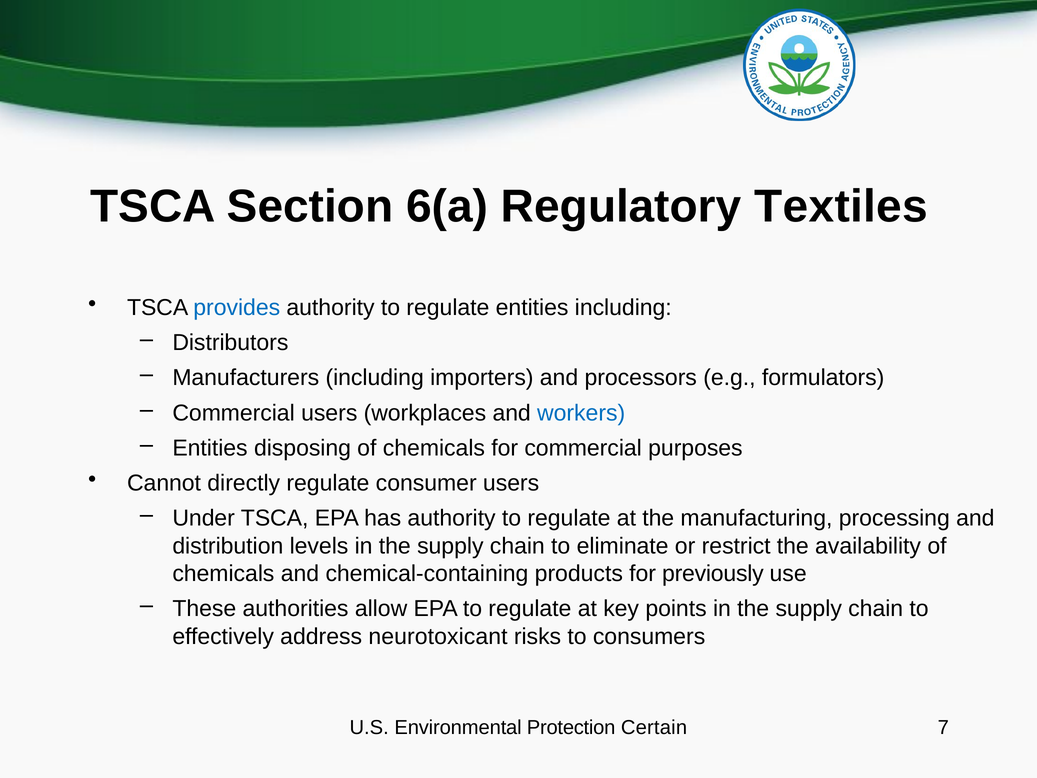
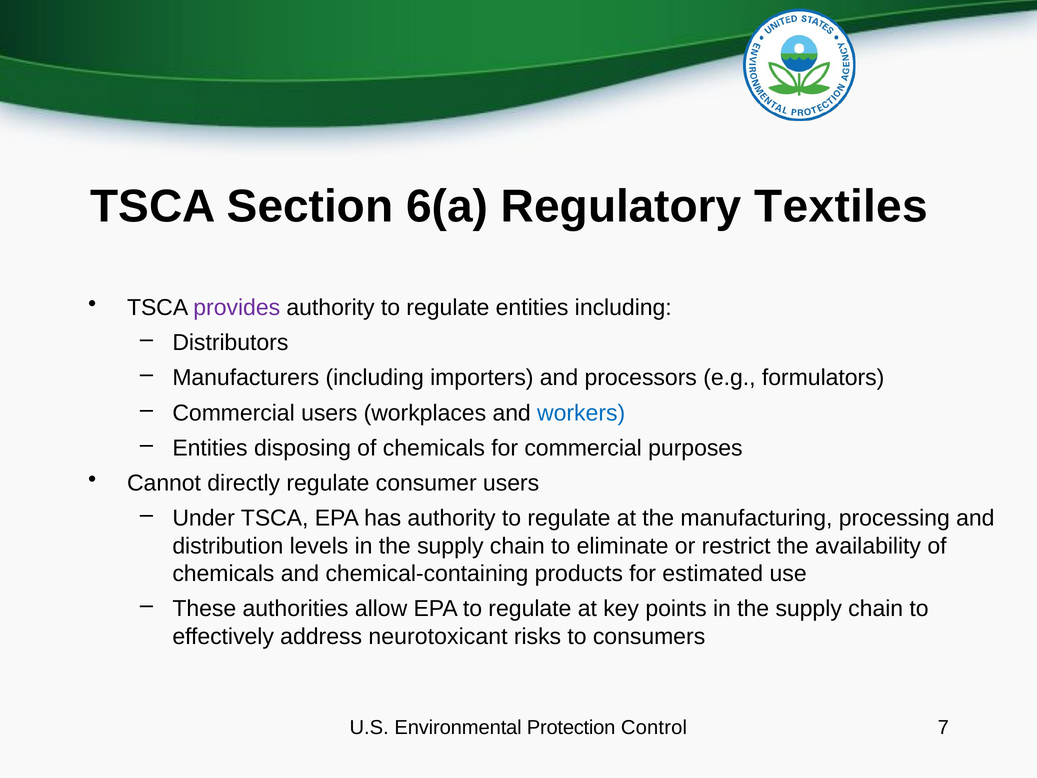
provides colour: blue -> purple (237, 308)
previously: previously -> estimated (713, 573)
Certain: Certain -> Control (654, 727)
